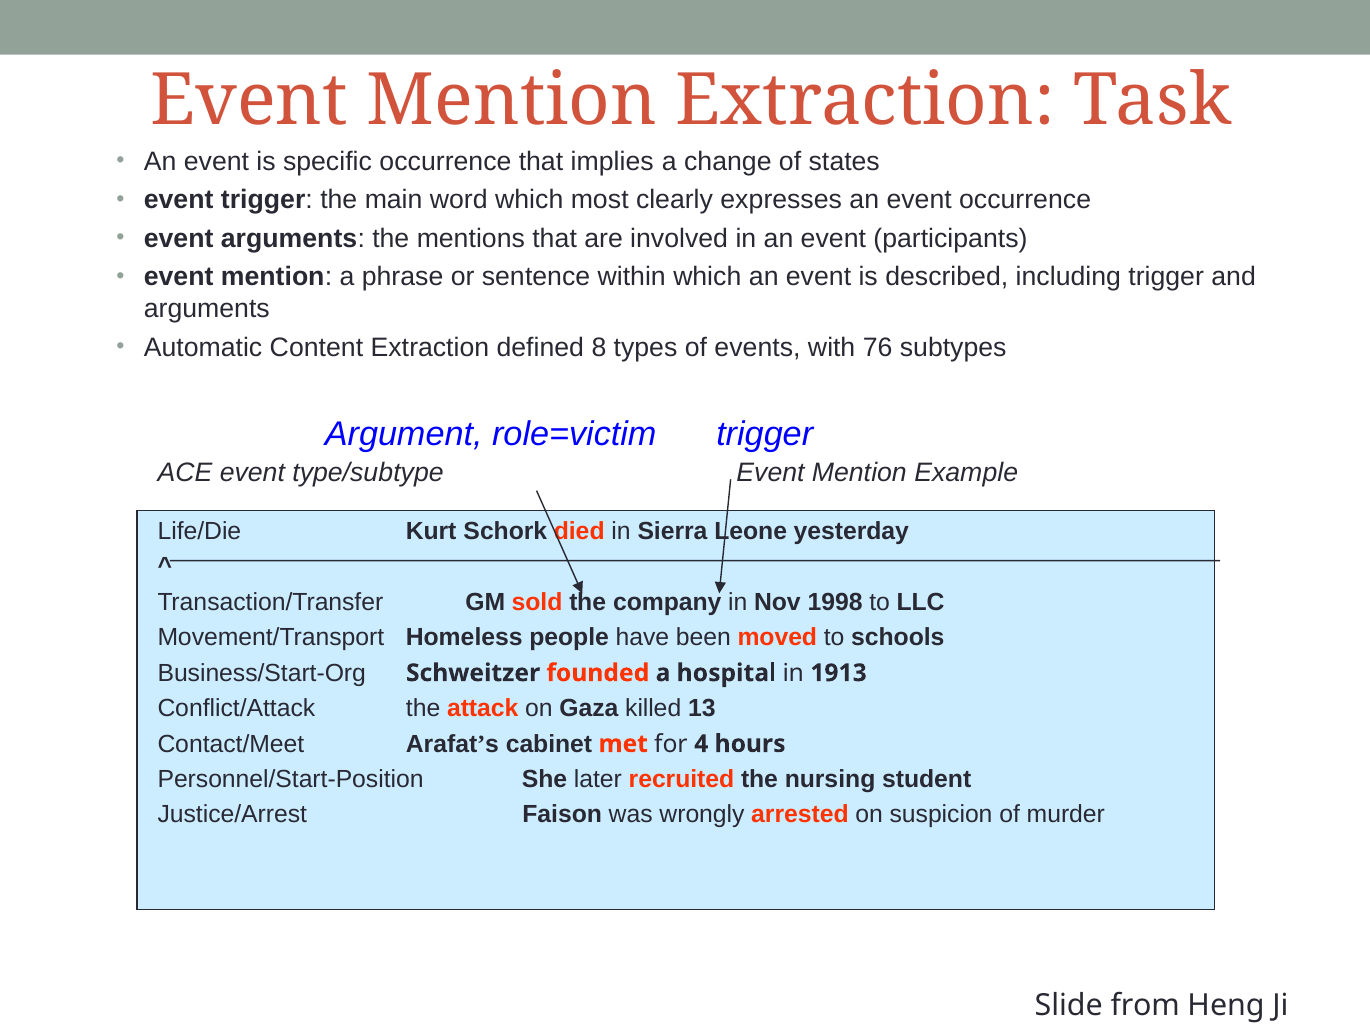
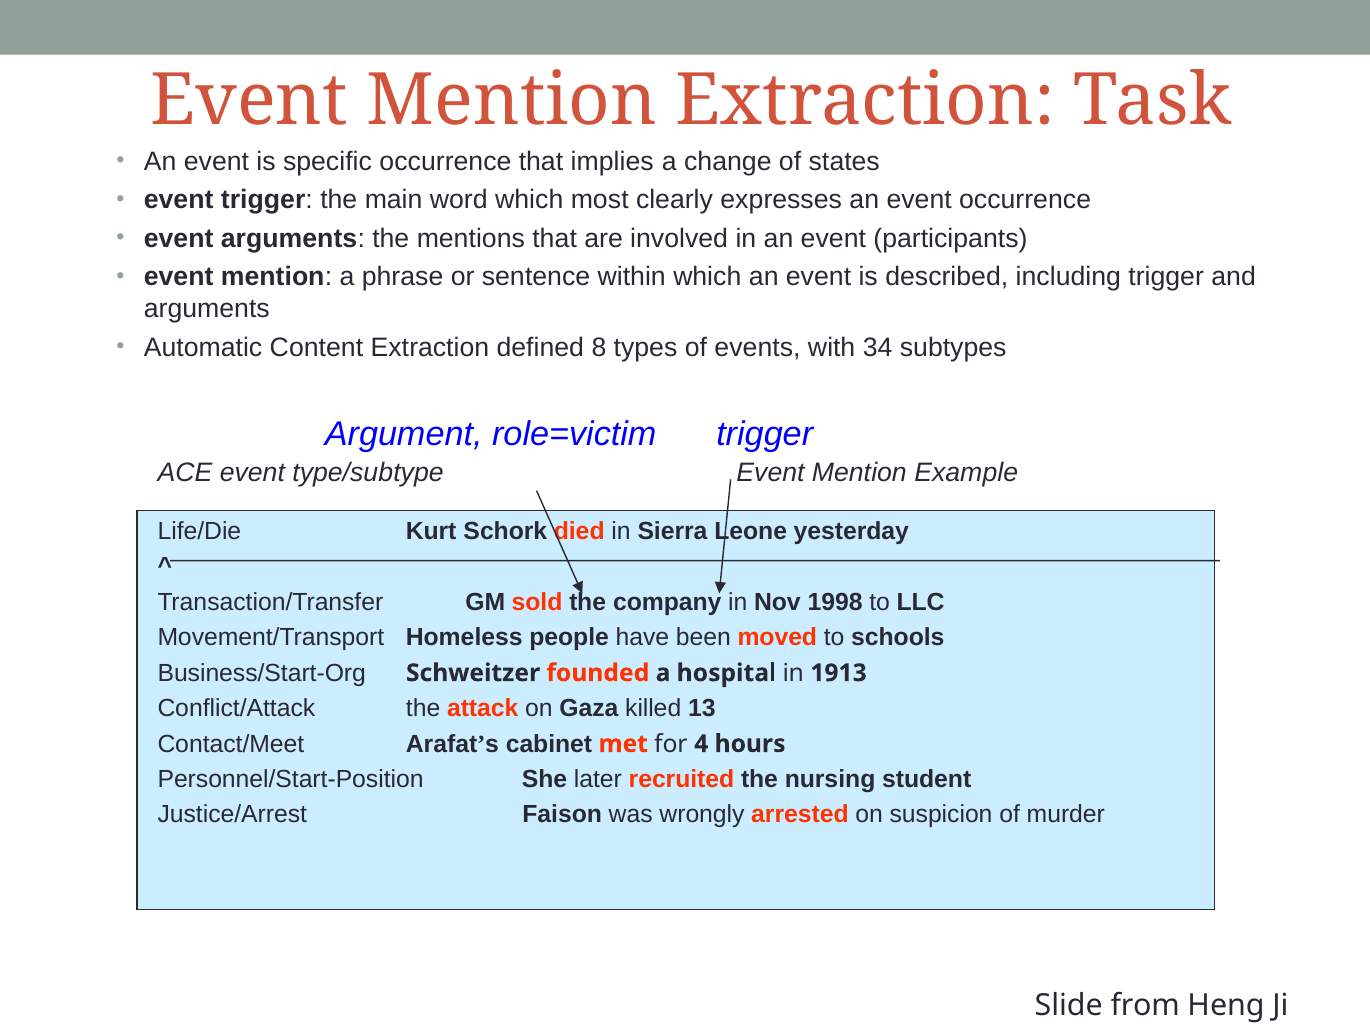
76: 76 -> 34 (878, 348)
